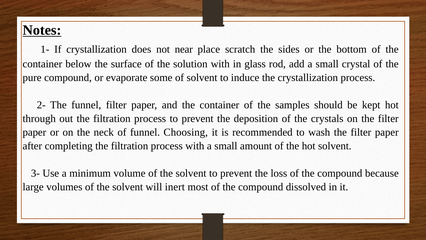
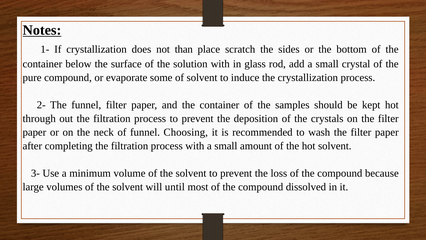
near: near -> than (184, 49)
inert: inert -> until (175, 187)
